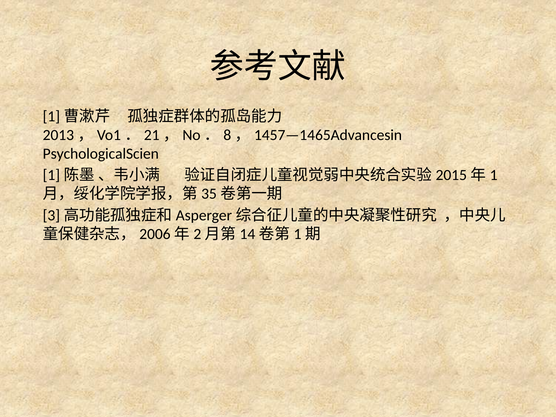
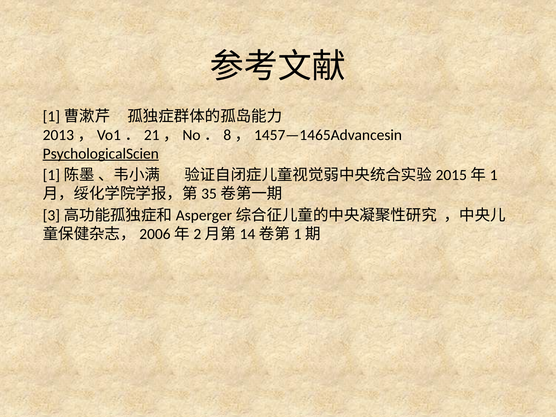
PsychologicalScien underline: none -> present (101, 154)
